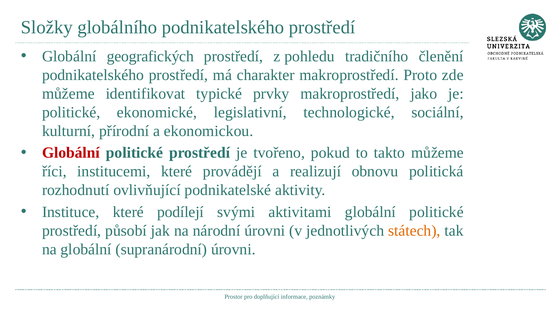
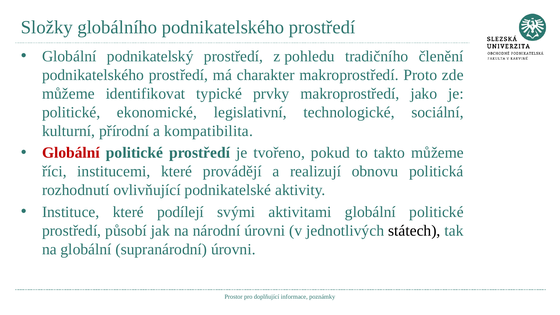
geografických: geografických -> podnikatelský (150, 56)
ekonomickou: ekonomickou -> kompatibilita (209, 131)
státech colour: orange -> black (414, 231)
